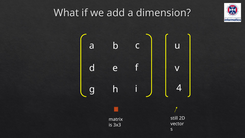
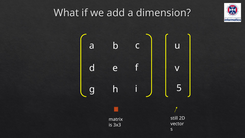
4: 4 -> 5 (179, 88)
